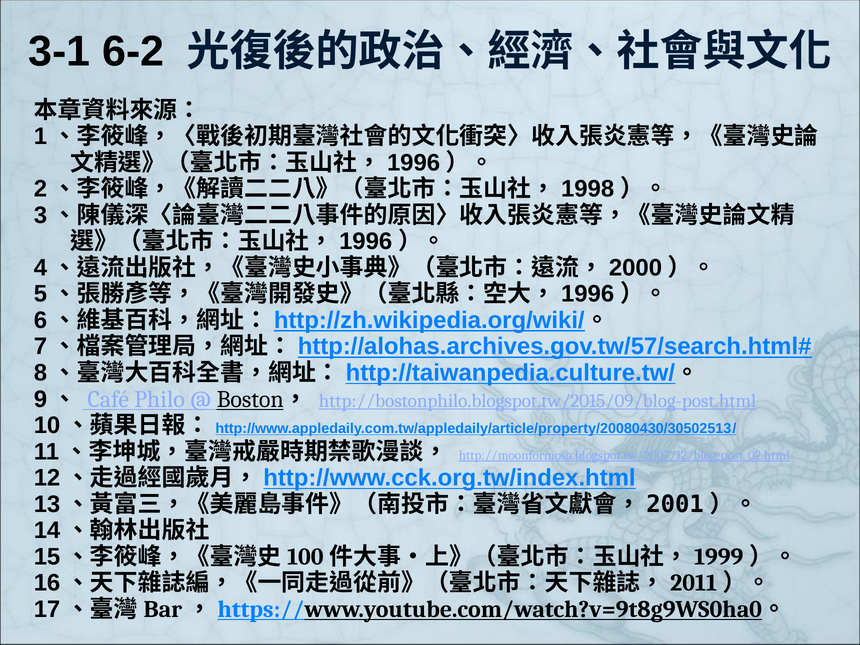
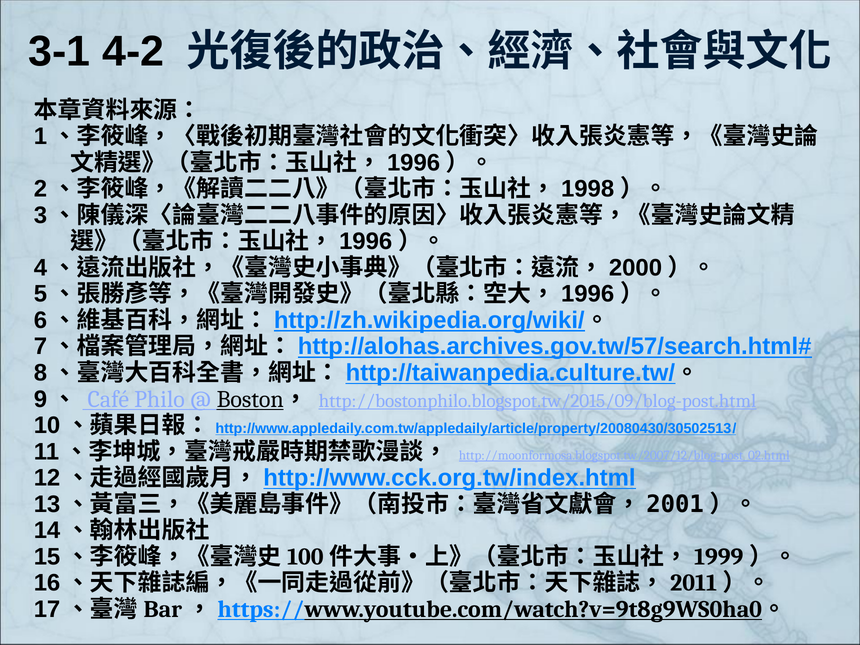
6-2: 6-2 -> 4-2 (133, 52)
